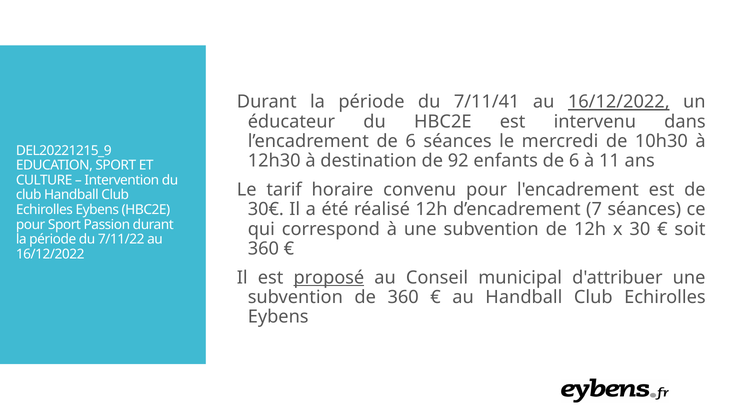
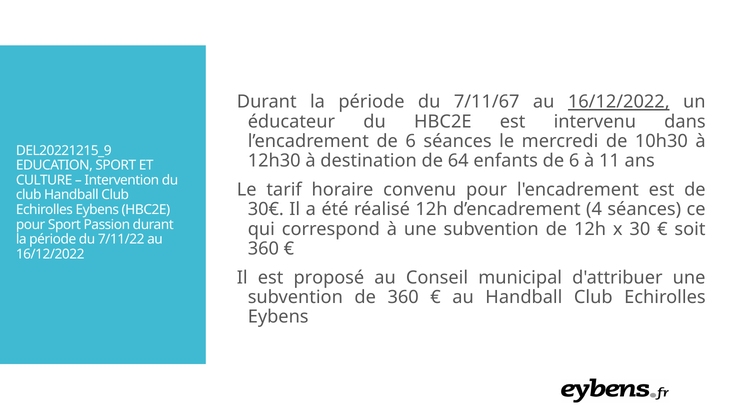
7/11/41: 7/11/41 -> 7/11/67 (487, 102)
92: 92 -> 64 (458, 161)
7: 7 -> 4 (594, 209)
proposé underline: present -> none (329, 278)
